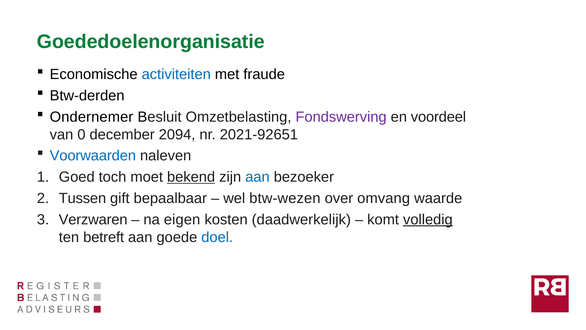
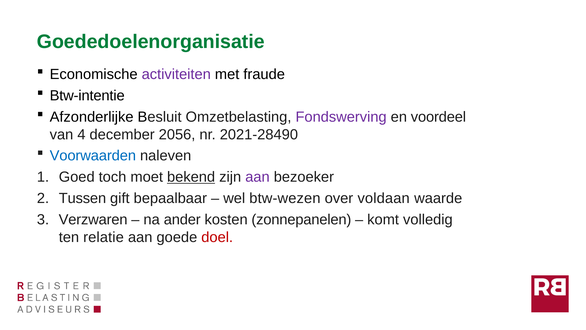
activiteiten colour: blue -> purple (176, 74)
Btw-derden: Btw-derden -> Btw-intentie (87, 96)
Ondernemer: Ondernemer -> Afzonderlijke (92, 117)
0: 0 -> 4 (81, 134)
2094: 2094 -> 2056 (177, 134)
2021-92651: 2021-92651 -> 2021-28490 (259, 134)
aan colour: blue -> purple (257, 177)
omvang: omvang -> voldaan (384, 198)
eigen: eigen -> ander (182, 219)
daadwerkelijk: daadwerkelijk -> zonnepanelen (301, 219)
volledig underline: present -> none (428, 219)
betreft: betreft -> relatie (104, 237)
doel colour: blue -> red (217, 237)
